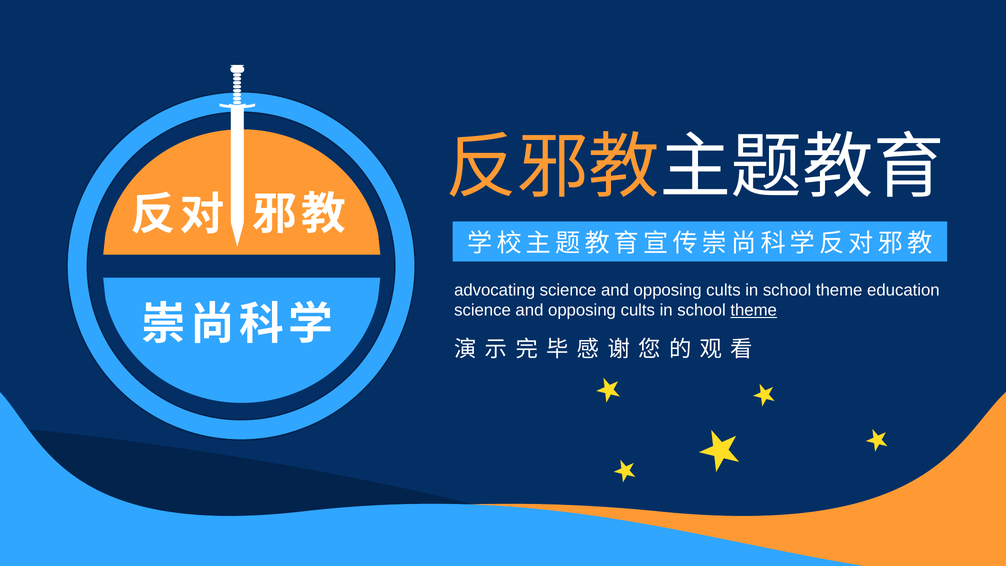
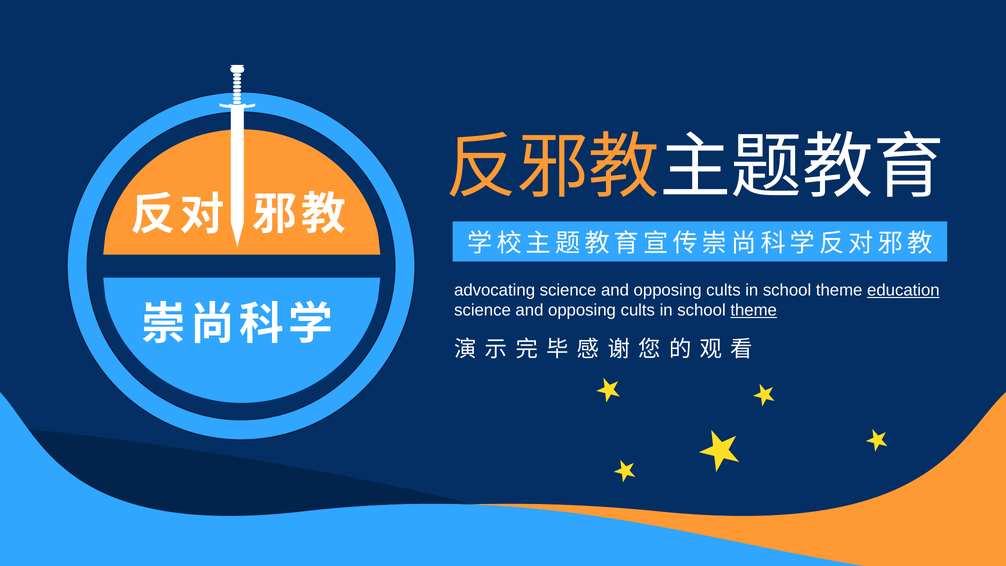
education underline: none -> present (903, 290)
